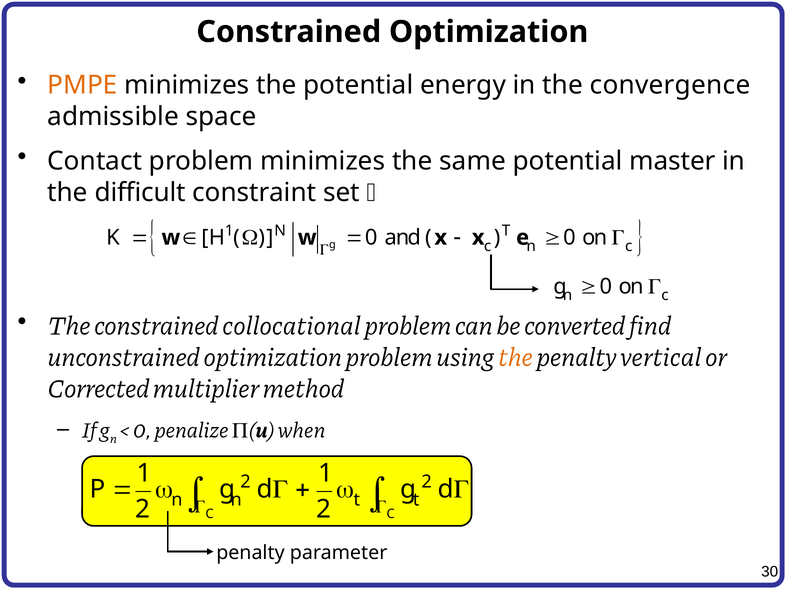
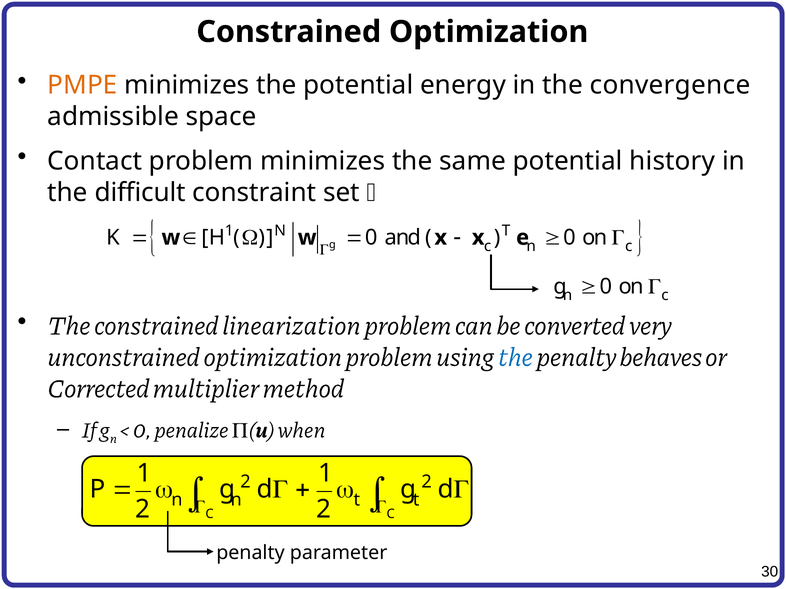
master: master -> history (672, 161)
collocational: collocational -> linearization (291, 326)
find: find -> very (650, 326)
the colour: orange -> blue (515, 358)
vertical: vertical -> behaves (661, 358)
